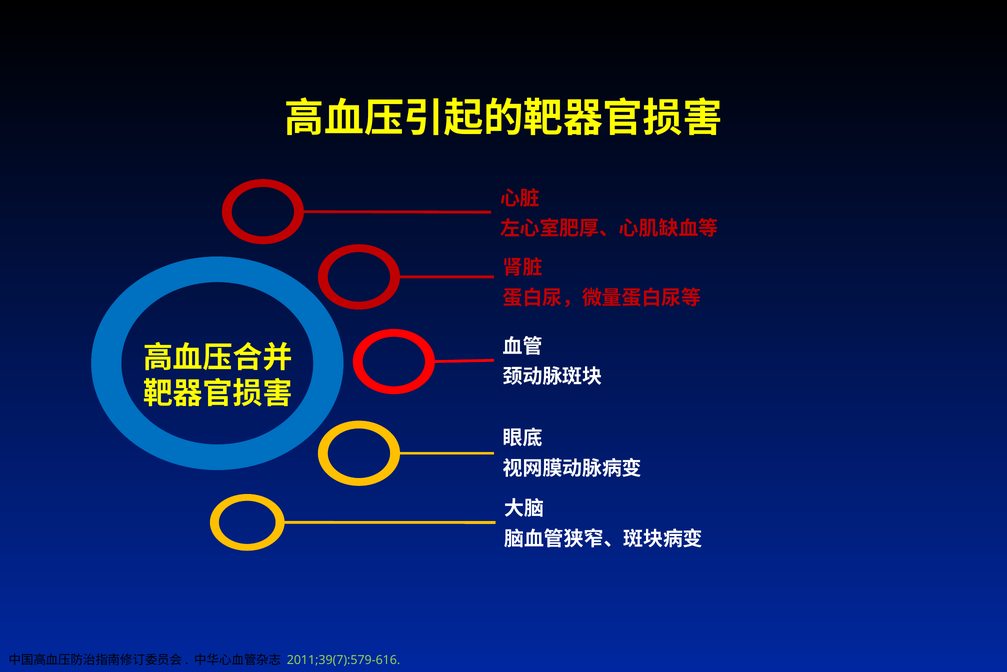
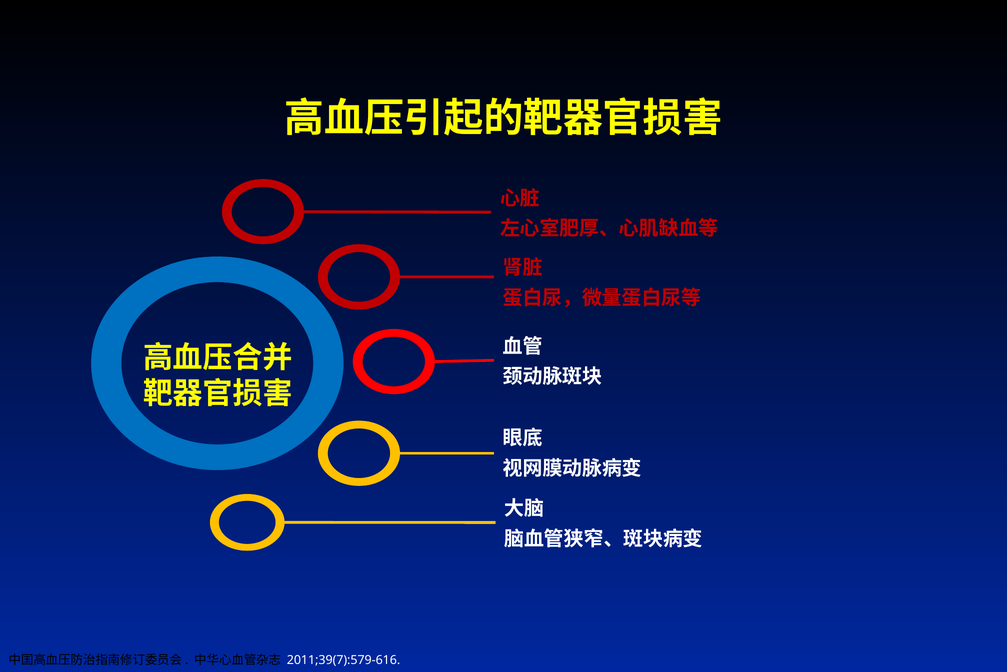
2011;39(7):579-616 colour: light green -> white (344, 660)
